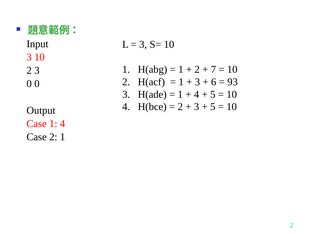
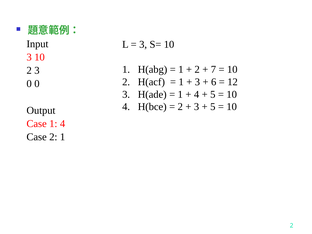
93: 93 -> 12 (233, 82)
